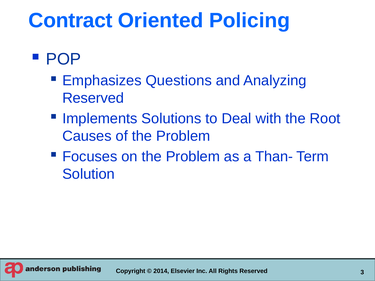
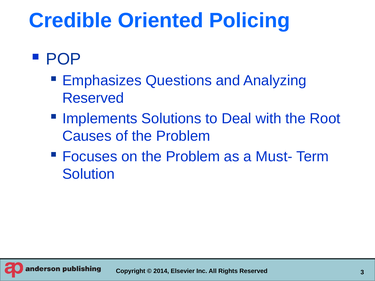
Contract: Contract -> Credible (70, 21)
Than-: Than- -> Must- (274, 157)
